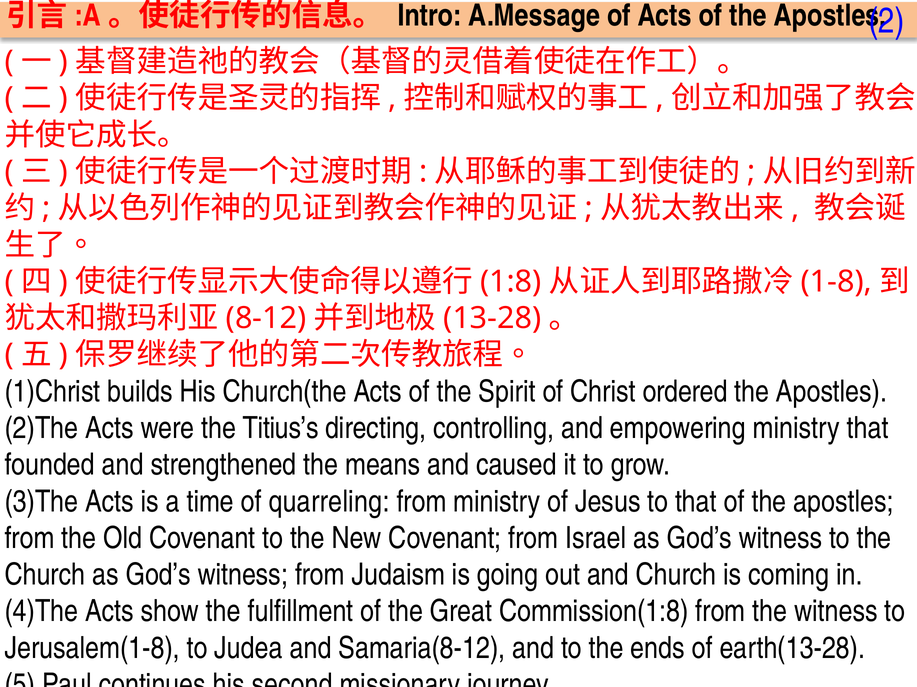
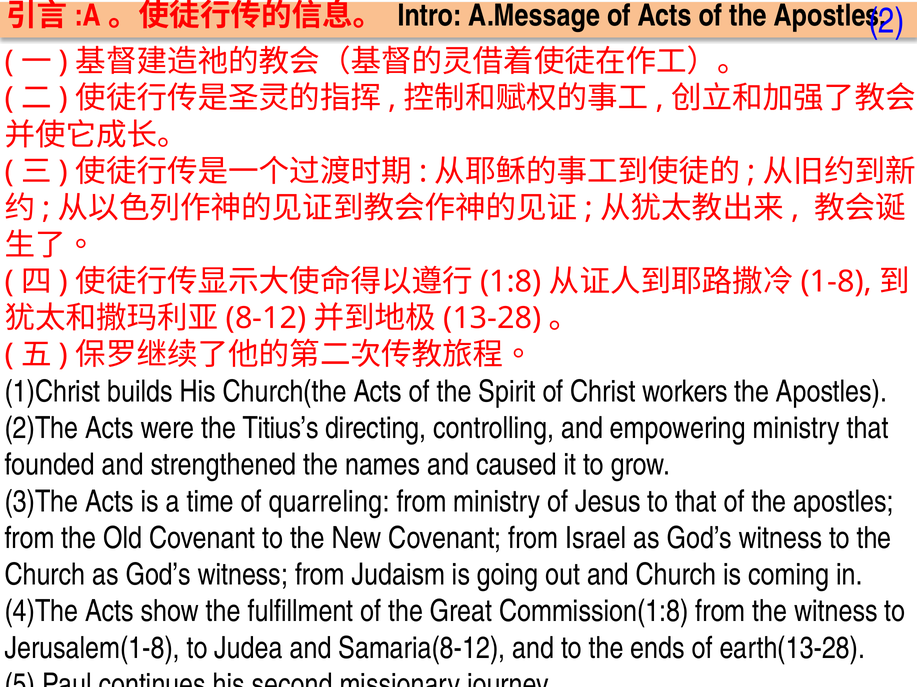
ordered: ordered -> workers (685, 392)
means: means -> names (383, 465)
